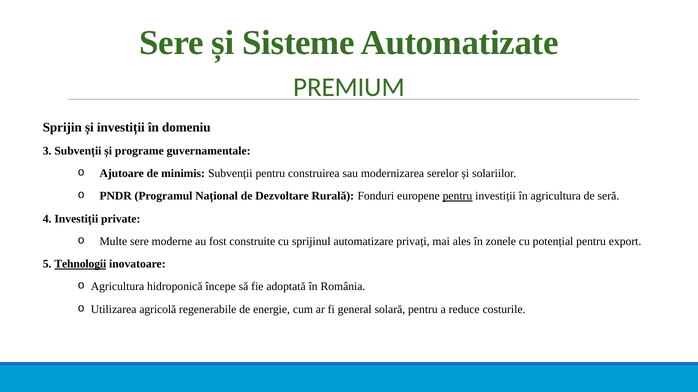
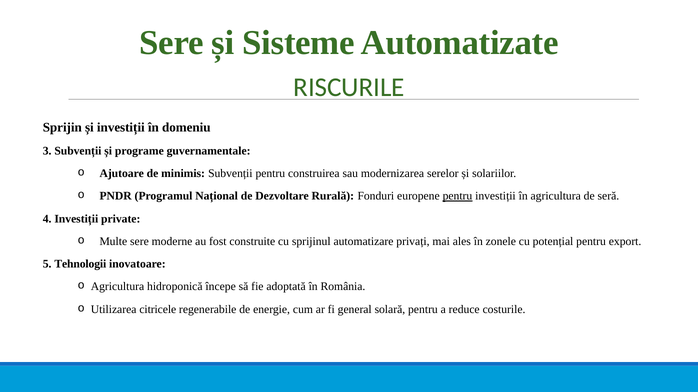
PREMIUM: PREMIUM -> RISCURILE (349, 88)
Tehnologii underline: present -> none (80, 264)
agricolă: agricolă -> citricele (158, 310)
